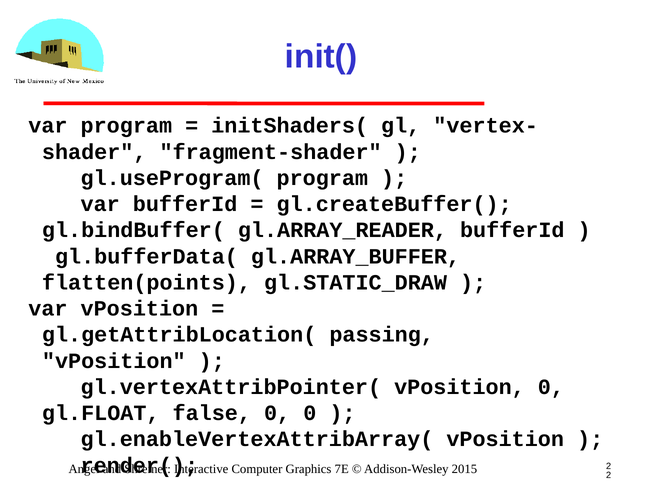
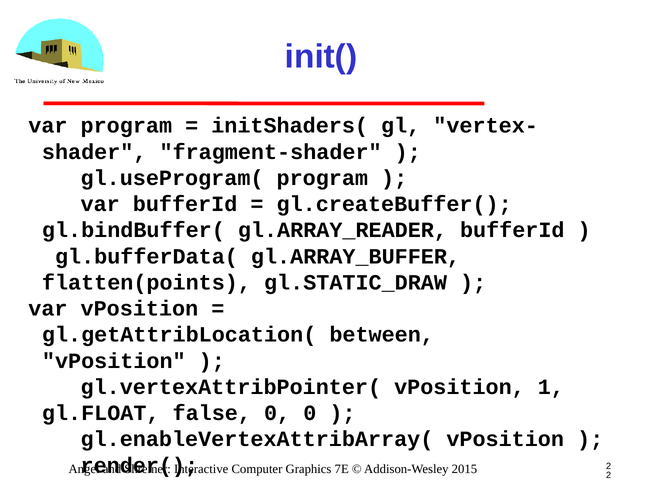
passing: passing -> between (382, 335)
vPosition 0: 0 -> 1 (551, 387)
